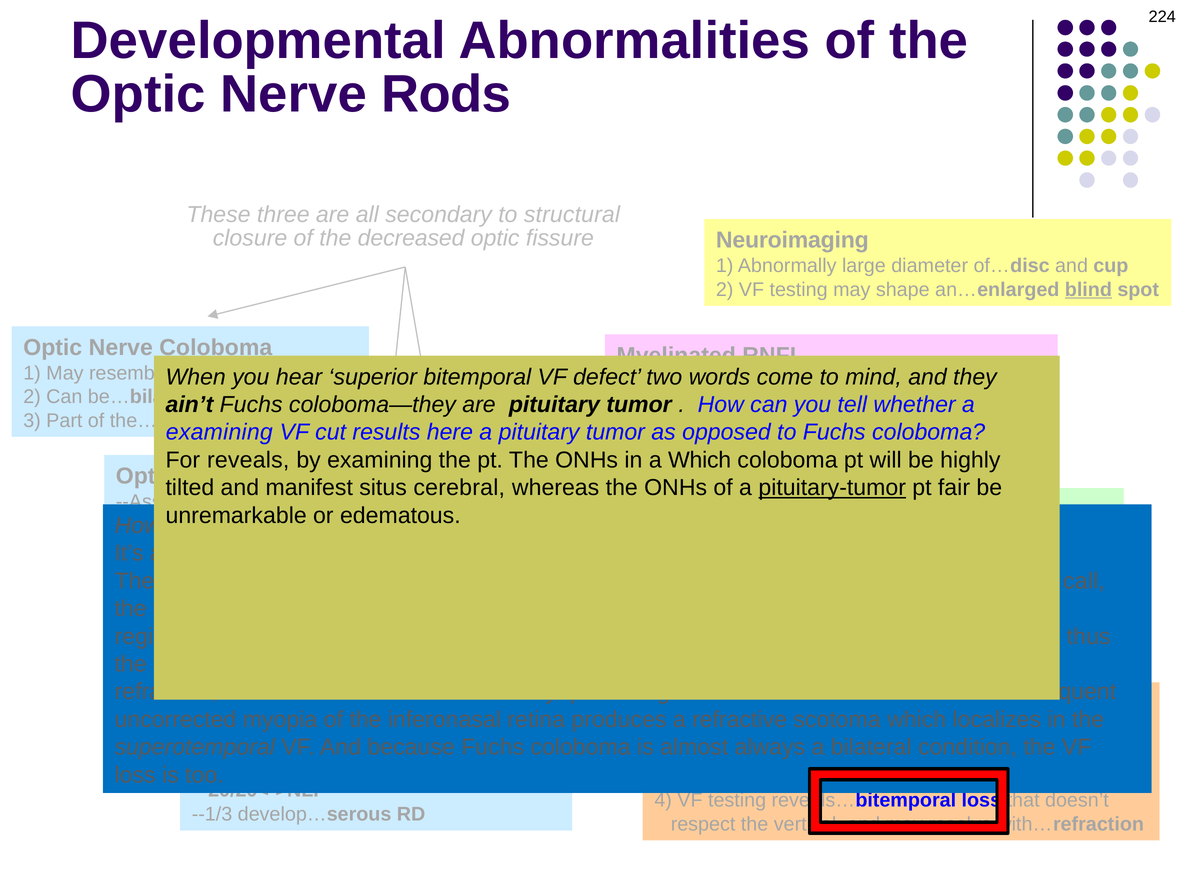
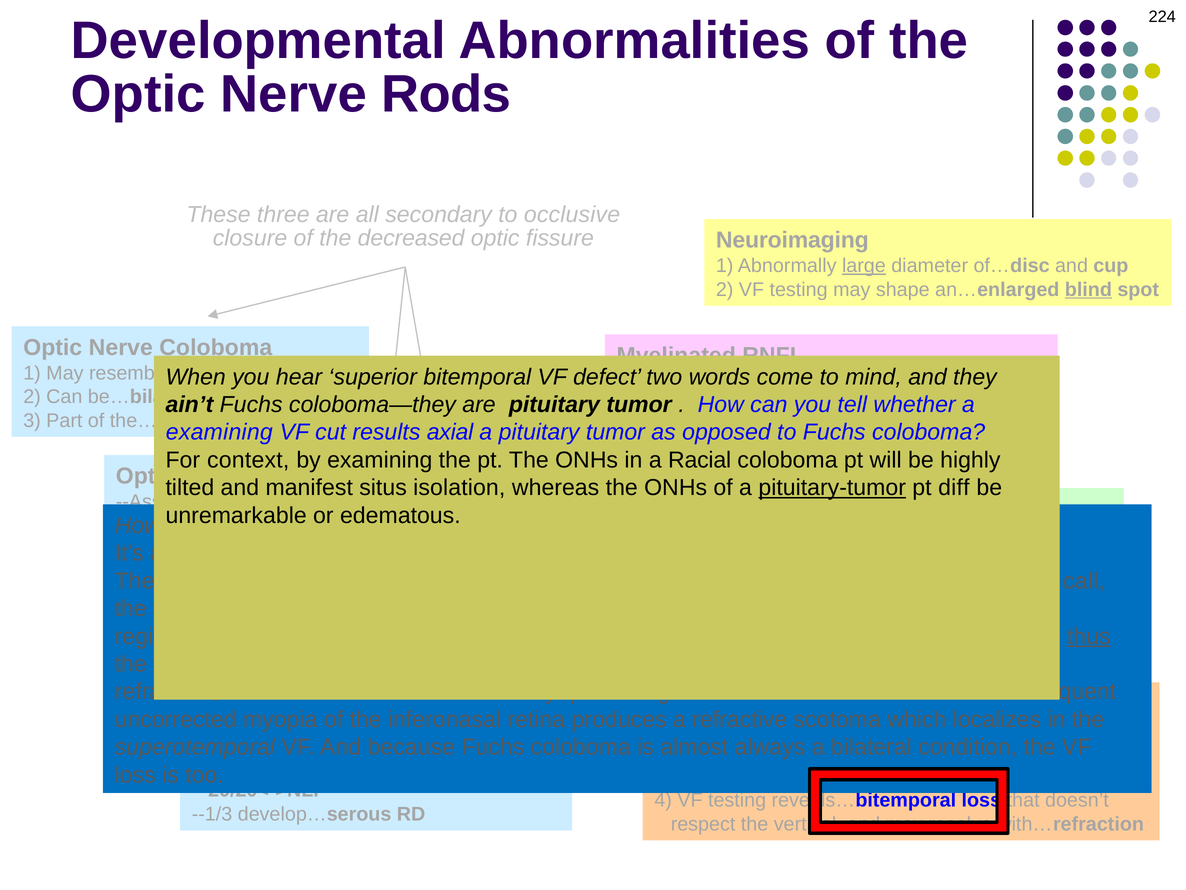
structural: structural -> occlusive (572, 215)
large underline: none -> present (864, 266)
results here: here -> axial (450, 432)
For reveals: reveals -> context (248, 460)
a Which: Which -> Racial (700, 460)
cerebral: cerebral -> isolation (459, 487)
pt fair: fair -> diff (954, 487)
thus underline: none -> present (1089, 636)
